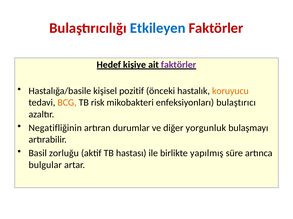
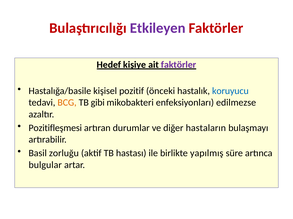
Etkileyen colour: blue -> purple (158, 28)
koruyucu colour: orange -> blue (230, 91)
risk: risk -> gibi (98, 103)
bulaştırıcı: bulaştırıcı -> edilmezse (236, 103)
Negatifliğinin: Negatifliğinin -> Pozitifleşmesi (55, 128)
yorgunluk: yorgunluk -> hastaların (206, 128)
